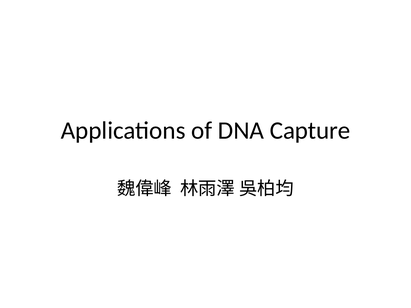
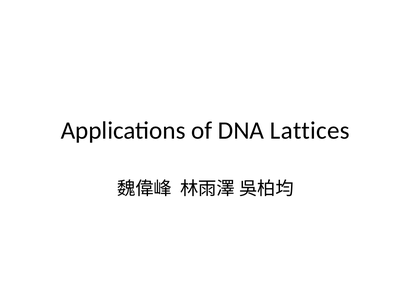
Capture: Capture -> Lattices (310, 131)
